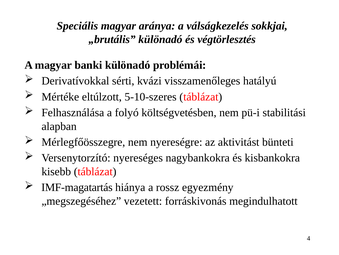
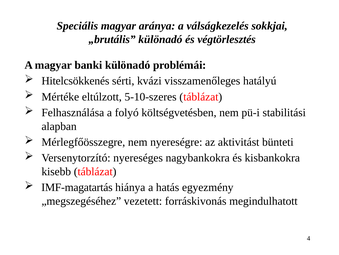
Derivatívokkal: Derivatívokkal -> Hitelcsökkenés (75, 81)
rossz: rossz -> hatás (168, 187)
